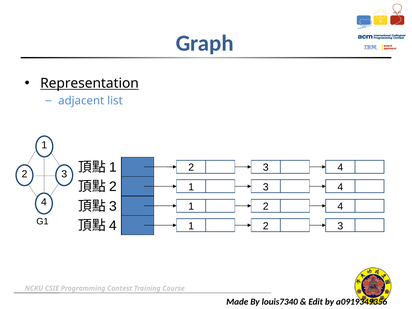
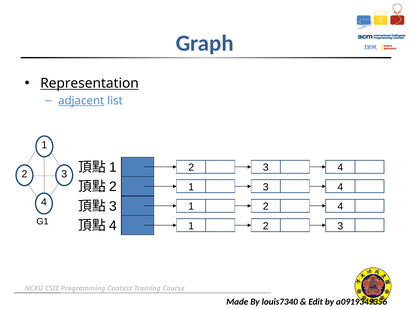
adjacent underline: none -> present (81, 101)
